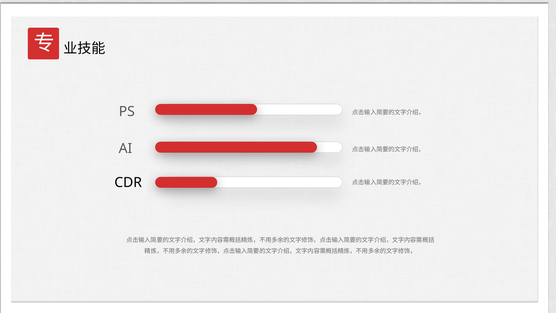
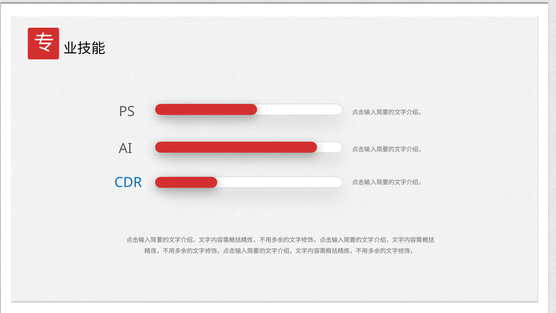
CDR colour: black -> blue (128, 183)
